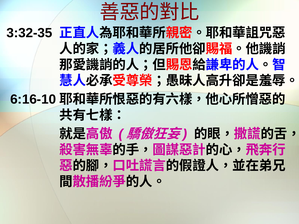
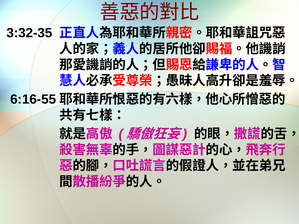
6:16-10: 6:16-10 -> 6:16-55 (33, 99)
